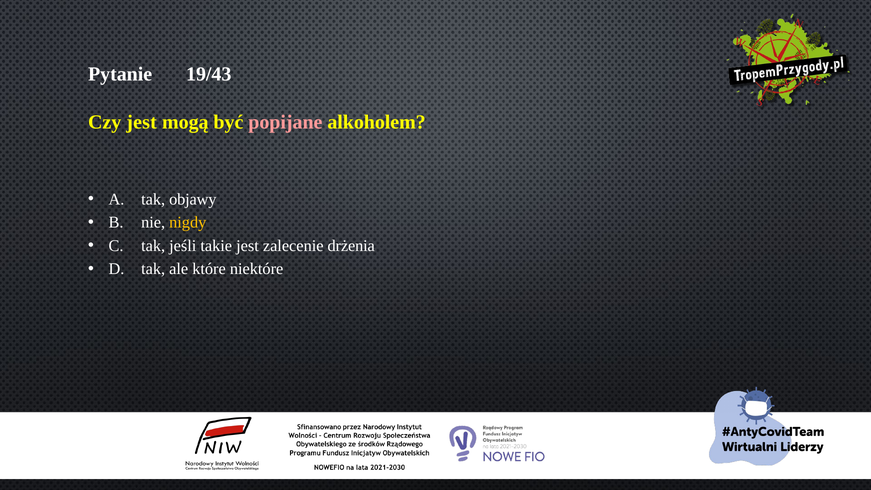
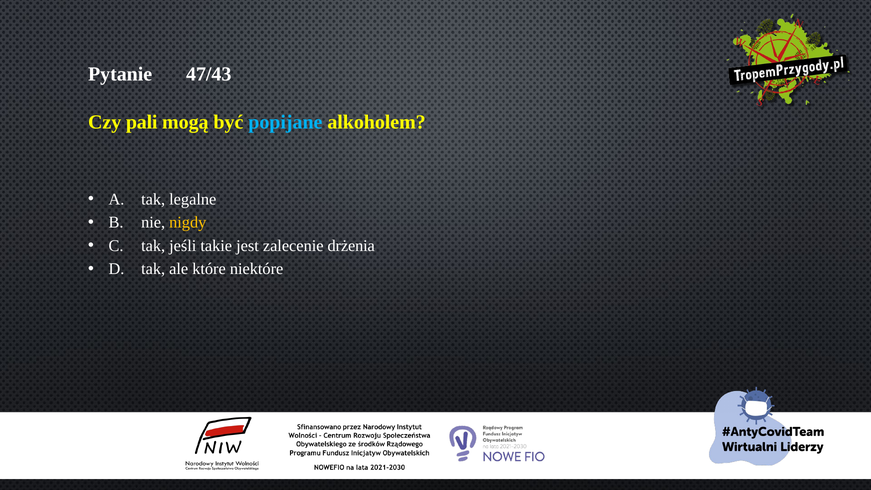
19/43: 19/43 -> 47/43 (209, 74)
Czy jest: jest -> pali (142, 122)
popijane colour: pink -> light blue (285, 122)
objawy: objawy -> legalne (193, 199)
